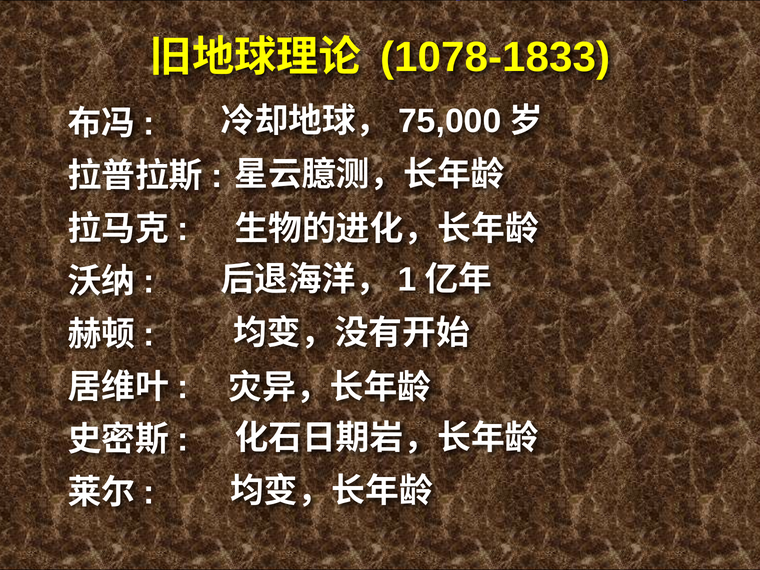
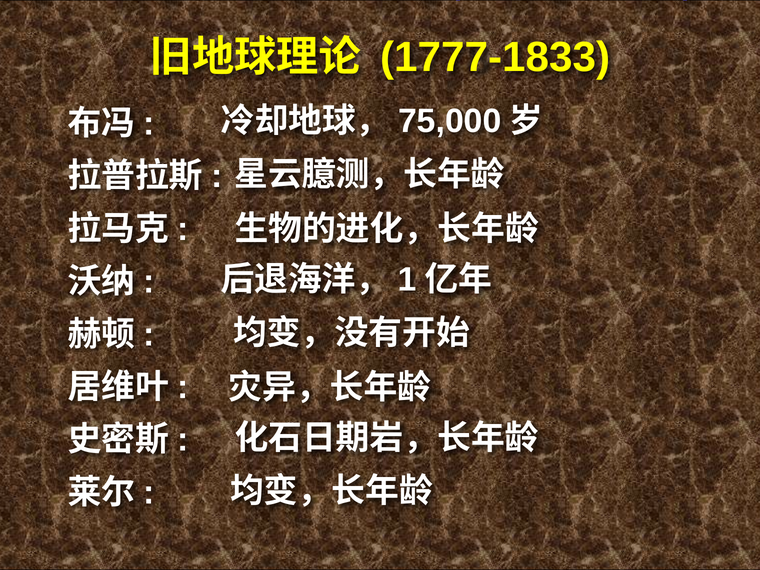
1078-1833: 1078-1833 -> 1777-1833 (495, 57)
